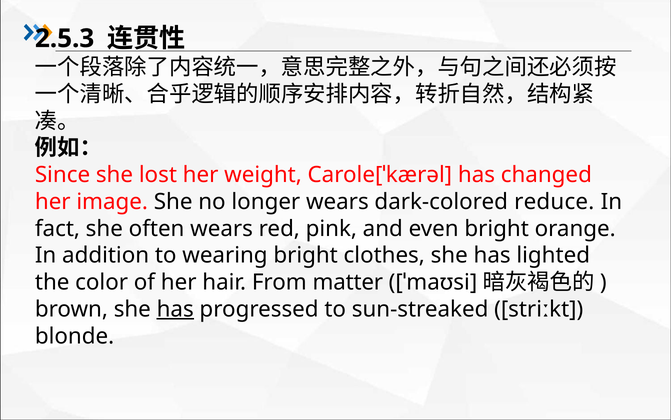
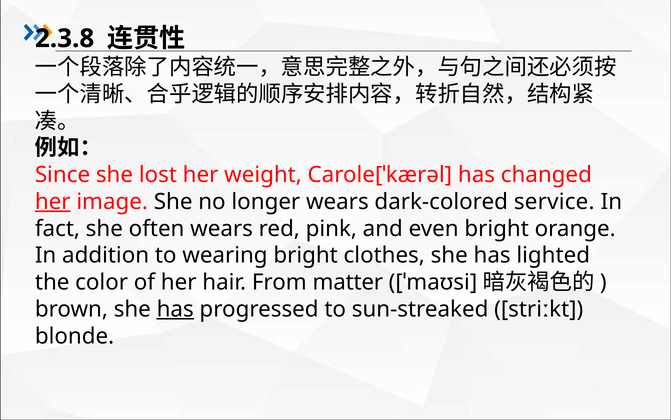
2.5.3: 2.5.3 -> 2.3.8 (65, 38)
her underline: none -> present (53, 201)
reduce: reduce -> service (554, 201)
